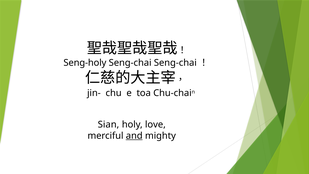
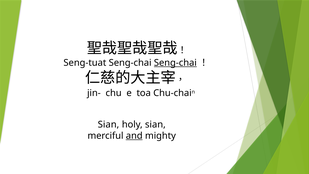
Seng-holy: Seng-holy -> Seng-tuat (85, 63)
Seng-chai underline: none -> present (175, 63)
holy love: love -> sian (155, 124)
